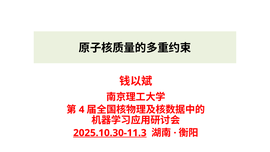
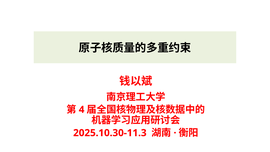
2025.10.30-11.3 underline: present -> none (110, 133)
